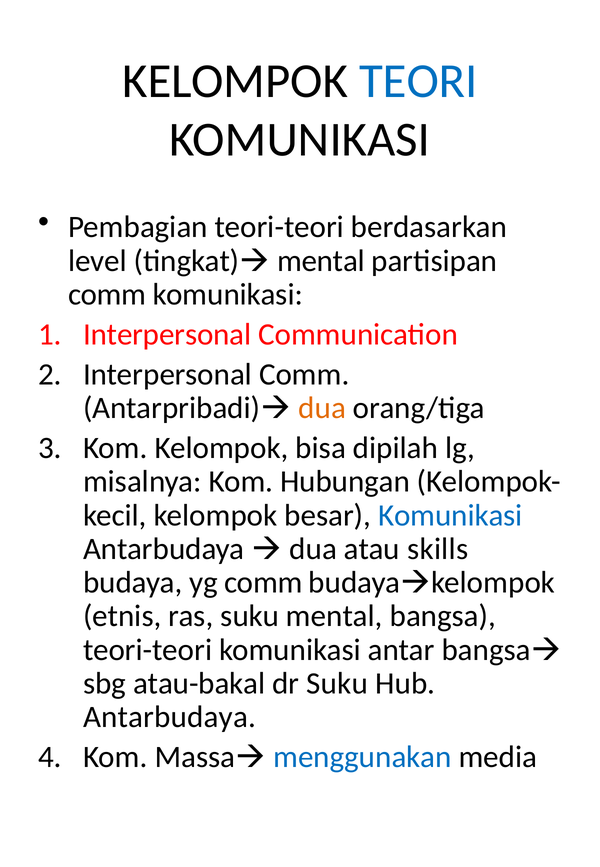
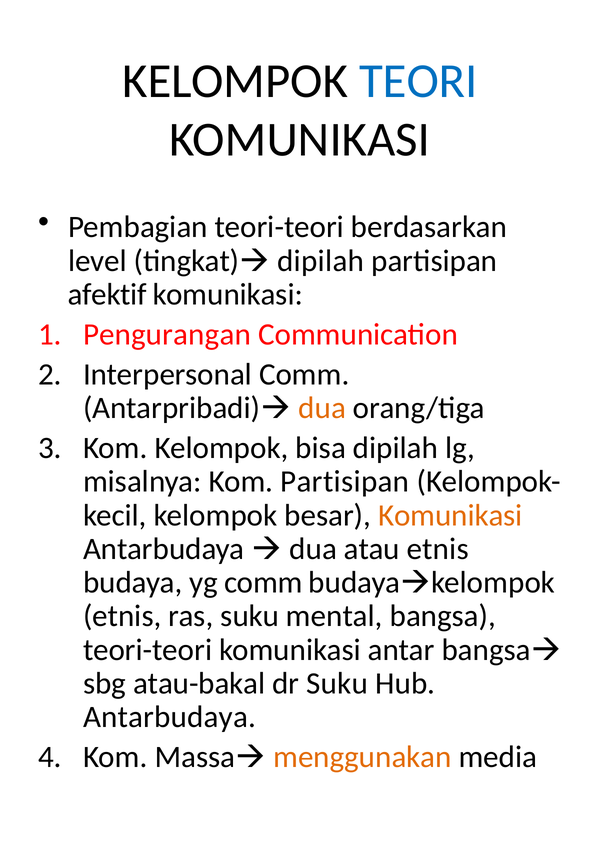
tingkat) mental: mental -> dipilah (321, 261)
comm: comm -> afektif (107, 294)
Interpersonal: Interpersonal -> Pengurangan (167, 334)
Kom Hubungan: Hubungan -> Partisipan (345, 482)
Komunikasi colour: blue -> orange (450, 515)
atau skills: skills -> etnis (438, 549)
menggunakan colour: blue -> orange (362, 757)
